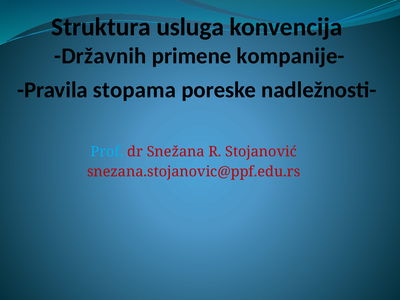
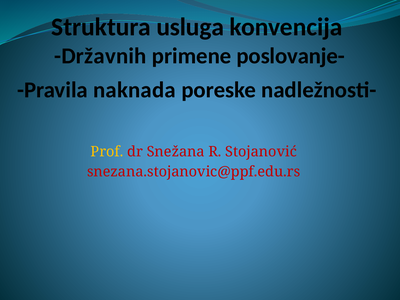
kompanije-: kompanije- -> poslovanje- (291, 56)
stopama: stopama -> naknada (134, 90)
Prof colour: light blue -> yellow (107, 152)
